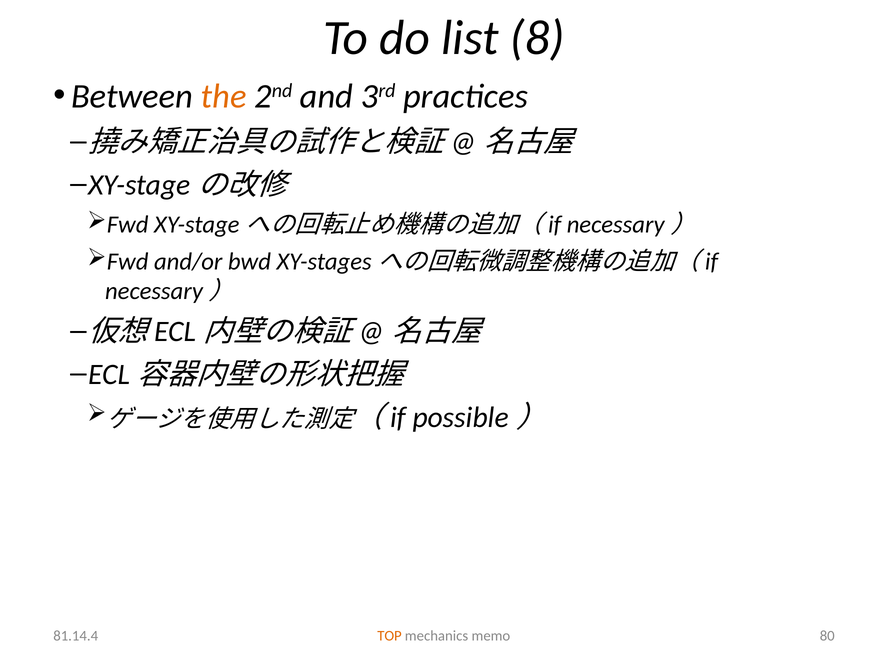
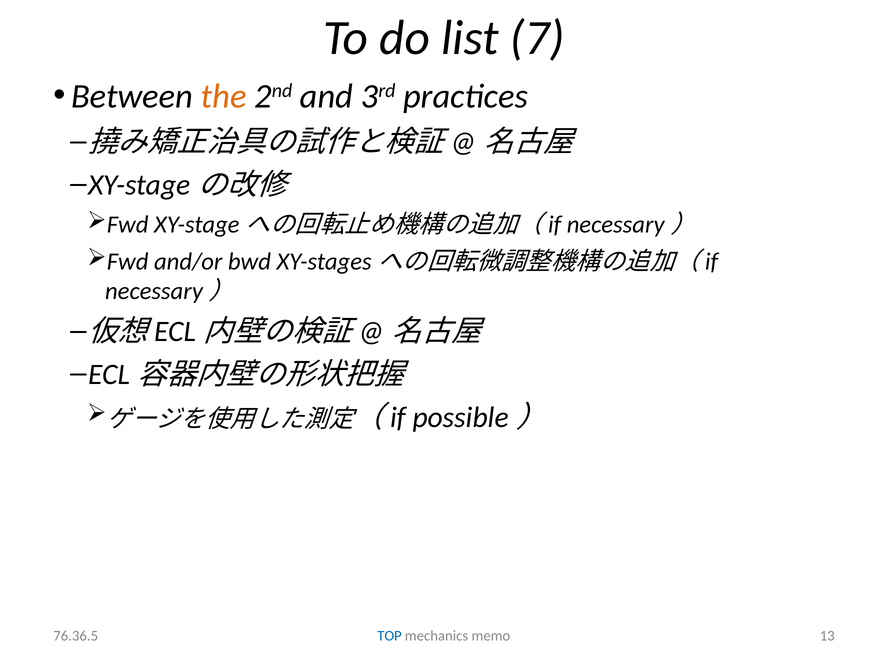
8: 8 -> 7 (537, 38)
TOP colour: orange -> blue (390, 636)
80: 80 -> 13 (827, 636)
81.14.4: 81.14.4 -> 76.36.5 (76, 636)
